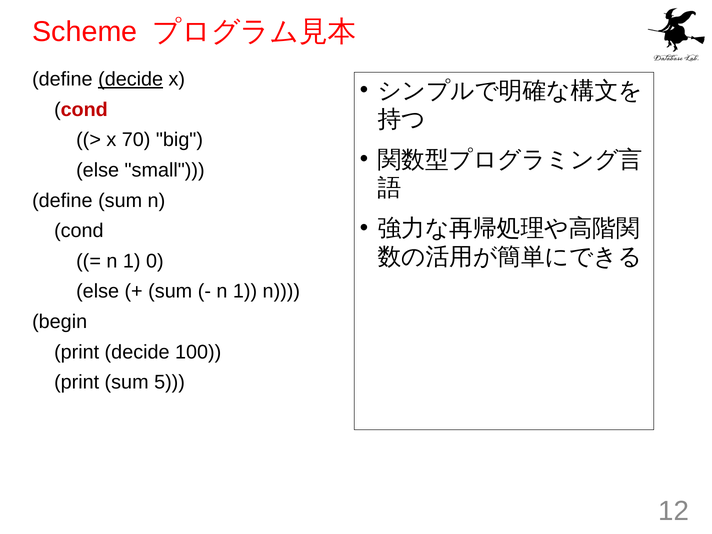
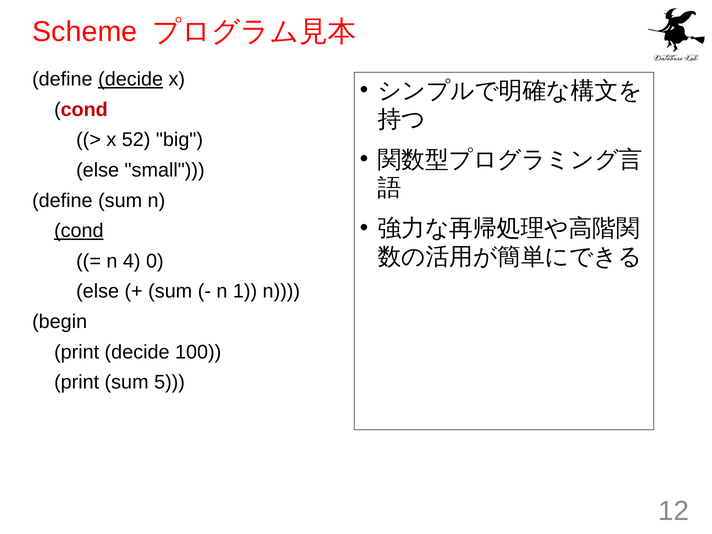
70: 70 -> 52 (136, 140)
cond underline: none -> present (79, 231)
1: 1 -> 4 (132, 261)
